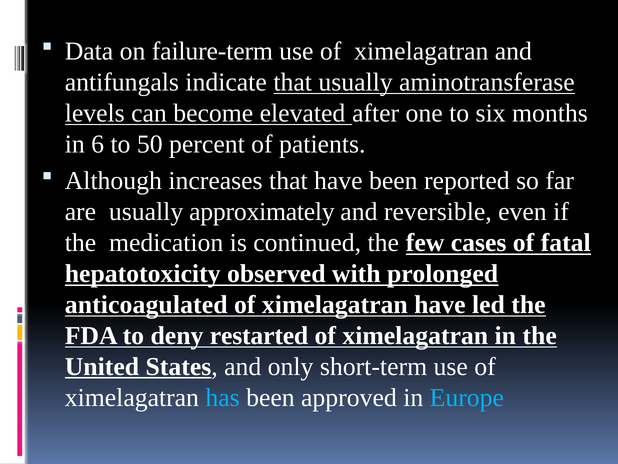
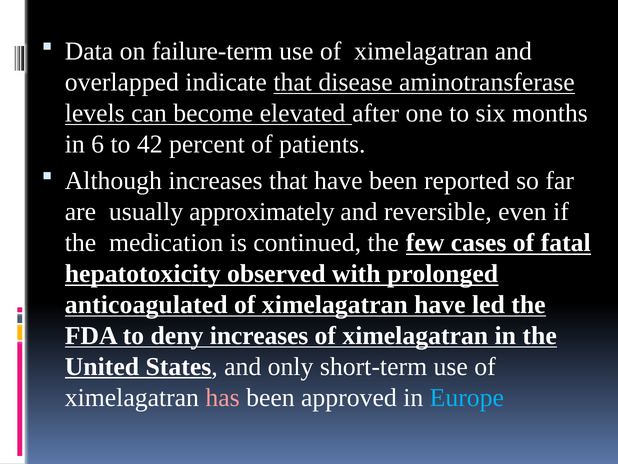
antifungals: antifungals -> overlapped (122, 82)
that usually: usually -> disease (356, 82)
50: 50 -> 42 (150, 144)
deny restarted: restarted -> increases (259, 335)
has colour: light blue -> pink (223, 397)
